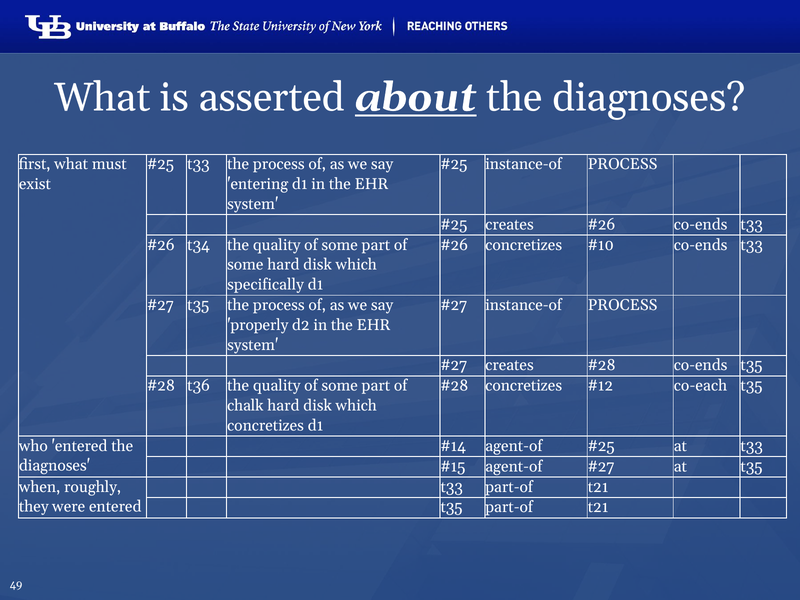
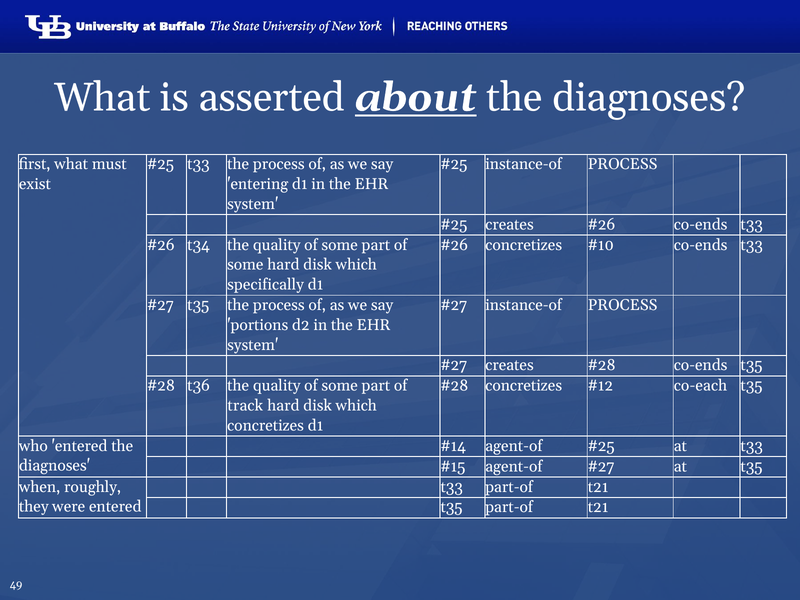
properly: properly -> portions (258, 325)
chalk: chalk -> track (245, 406)
